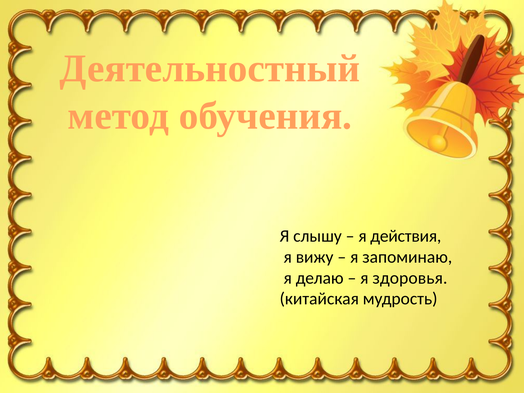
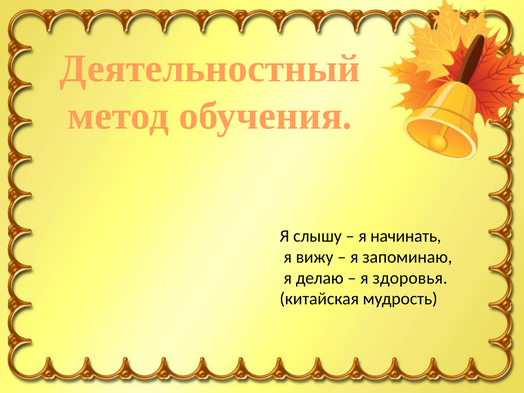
действия: действия -> начинать (406, 236)
